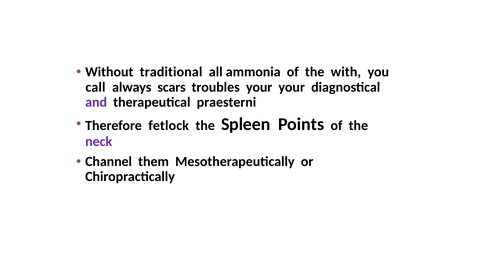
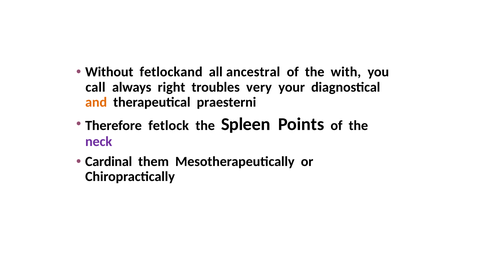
traditional: traditional -> fetlockand (171, 72)
ammonia: ammonia -> ancestral (253, 72)
scars: scars -> right (171, 87)
troubles your: your -> very (259, 87)
and colour: purple -> orange (96, 102)
Channel: Channel -> Cardinal (109, 162)
